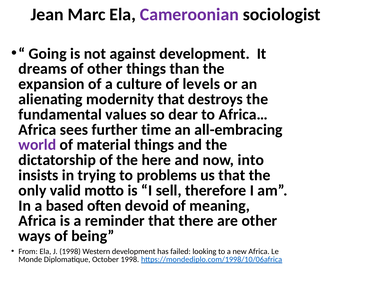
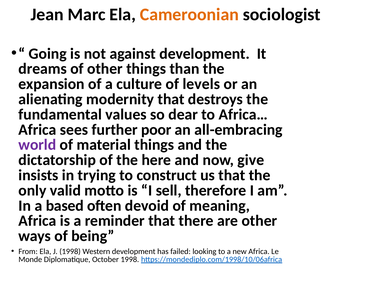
Cameroonian colour: purple -> orange (189, 15)
time: time -> poor (156, 130)
into: into -> give (251, 160)
problems: problems -> construct (167, 175)
